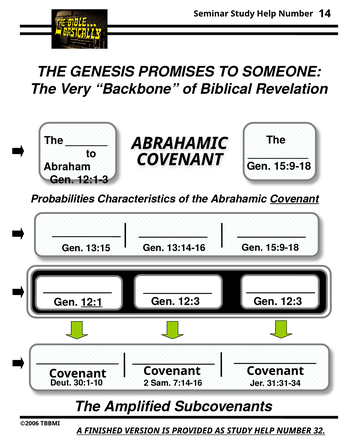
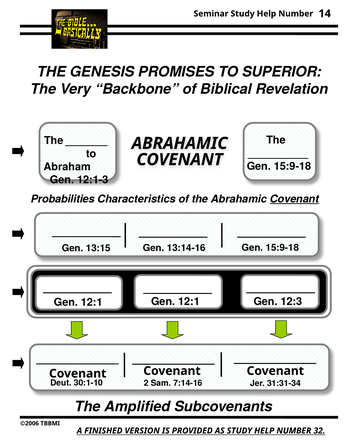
SOMEONE: SOMEONE -> SUPERIOR (282, 72)
12:3: 12:3 -> 12:1 (189, 301)
12:1 underline: present -> none (92, 302)
